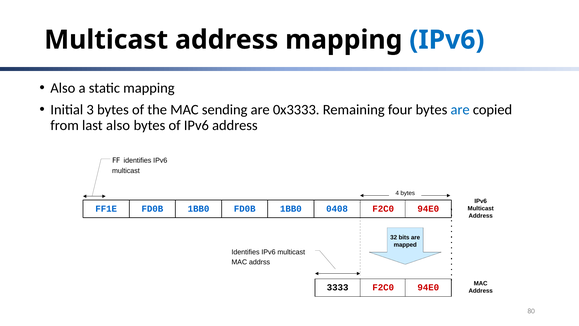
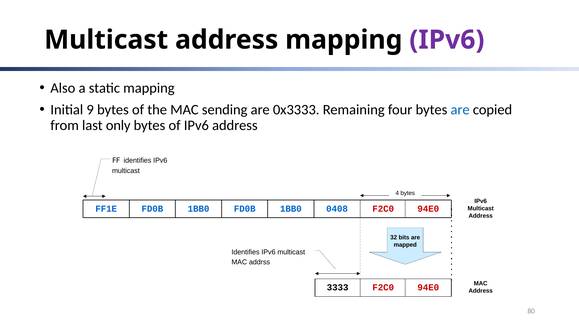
IPv6 colour: blue -> purple (447, 40)
3: 3 -> 9 (90, 110)
last also: also -> only (118, 125)
